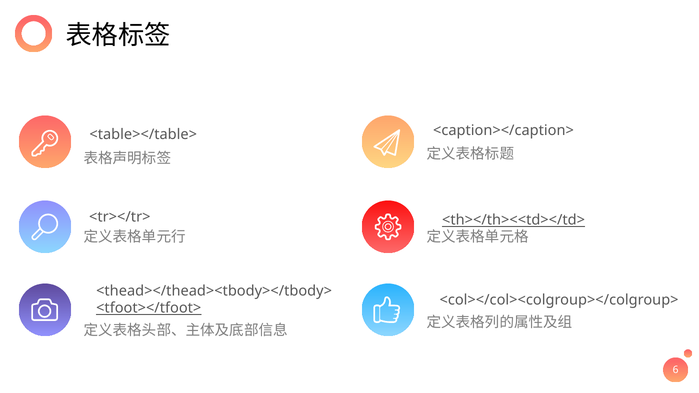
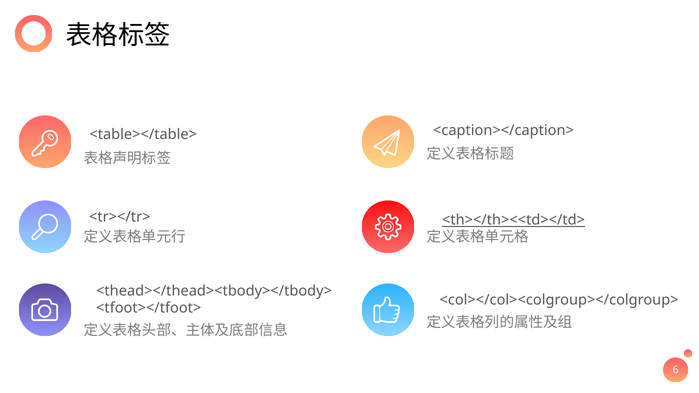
<tfoot></tfoot> underline: present -> none (149, 308)
